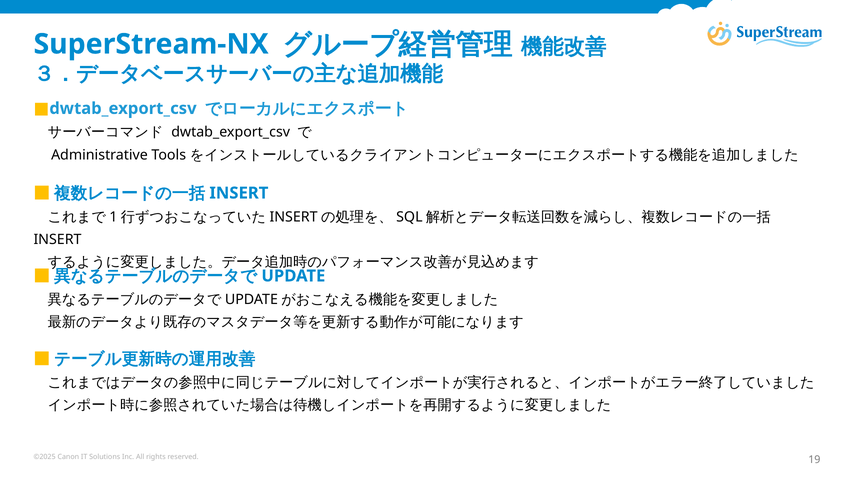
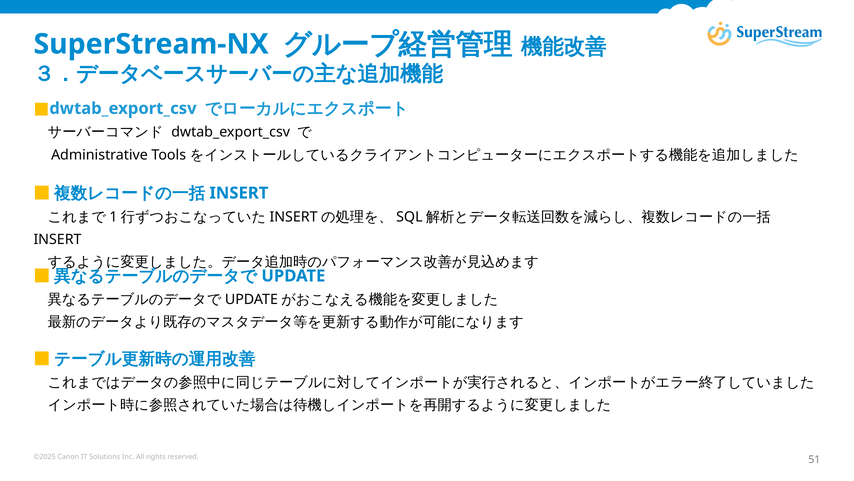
19: 19 -> 51 (814, 459)
